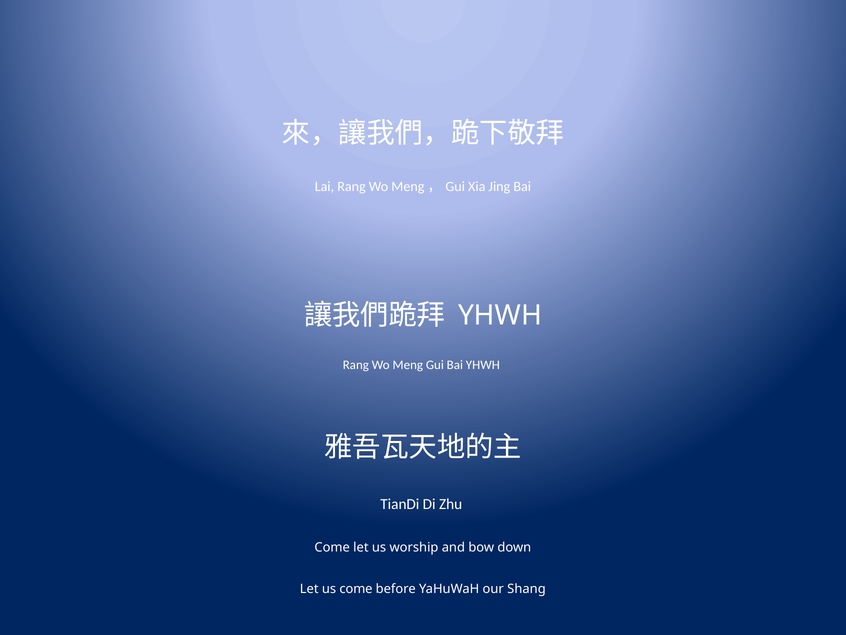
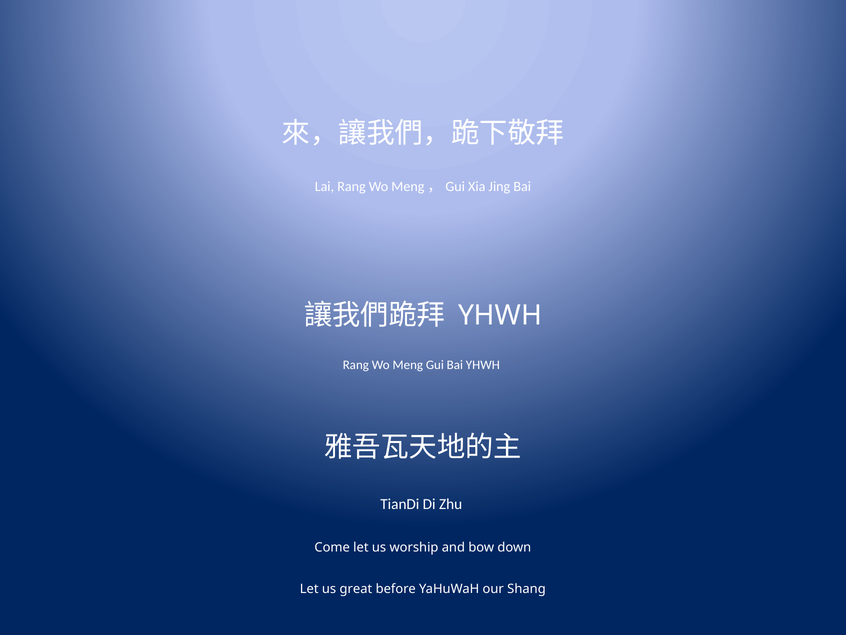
us come: come -> great (356, 589)
